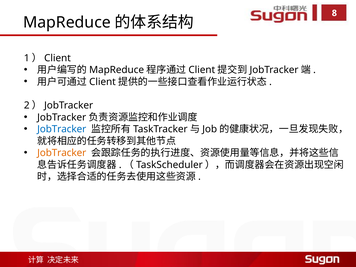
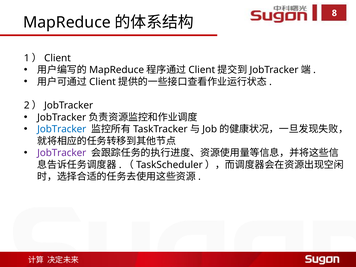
JobTracker colour: orange -> purple (62, 153)
